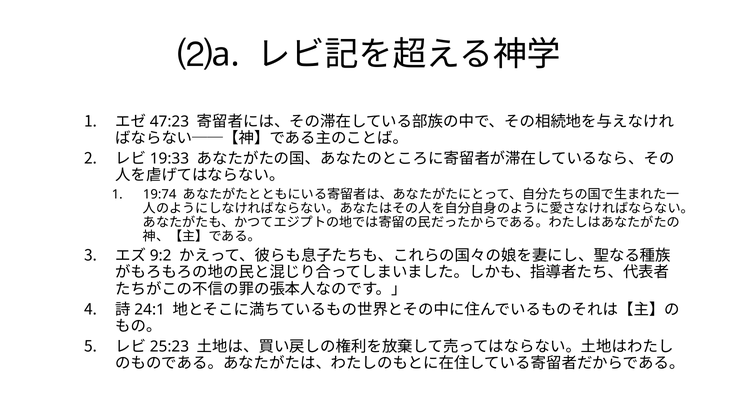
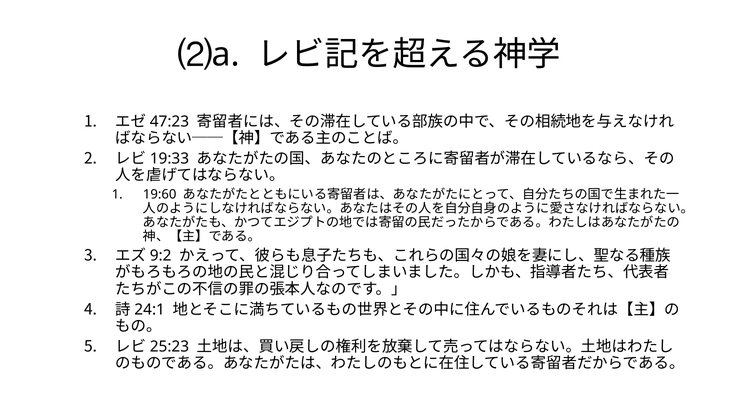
19:74: 19:74 -> 19:60 (160, 195)
